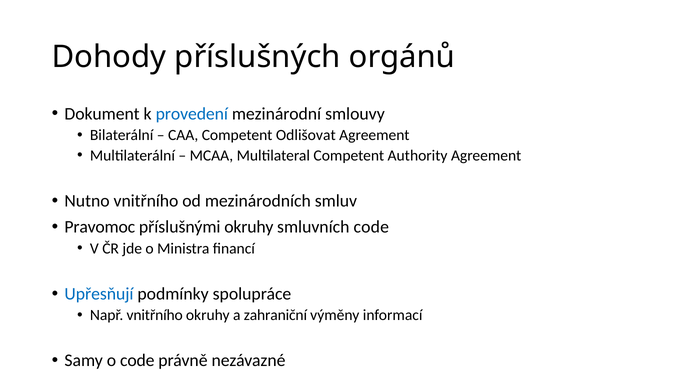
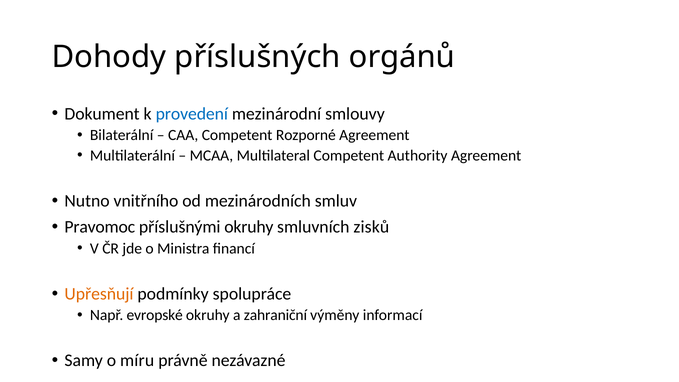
Odlišovat: Odlišovat -> Rozporné (306, 135)
smluvních code: code -> zisků (371, 227)
Upřesňují colour: blue -> orange (99, 294)
Např vnitřního: vnitřního -> evropské (155, 315)
o code: code -> míru (137, 361)
